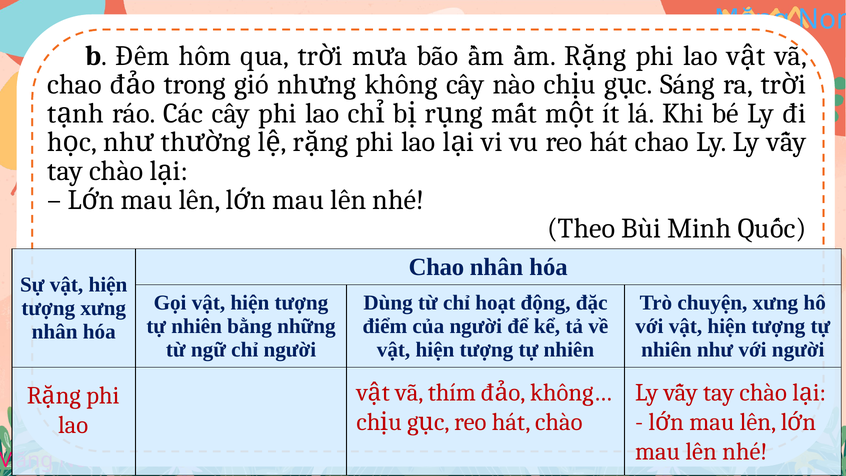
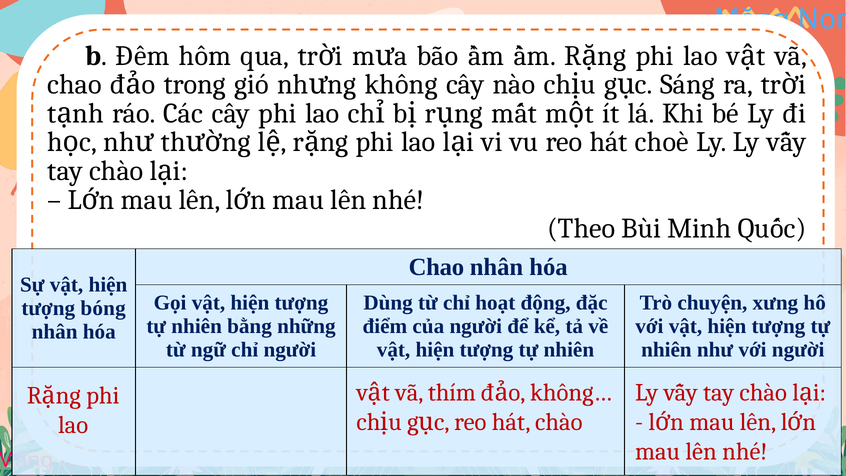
hát chao: chao -> choè (662, 142)
tượng xưng: xưng -> bóng (103, 308)
